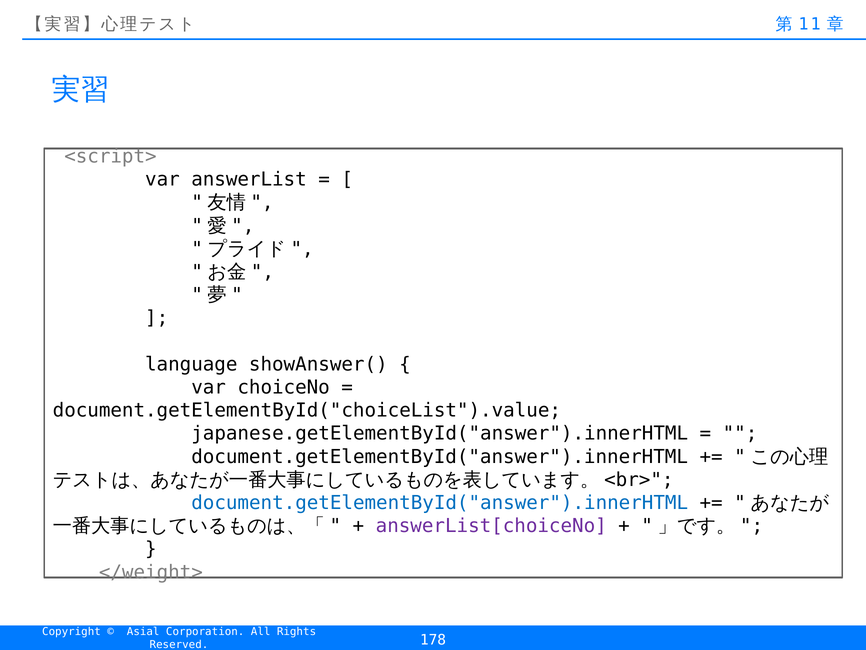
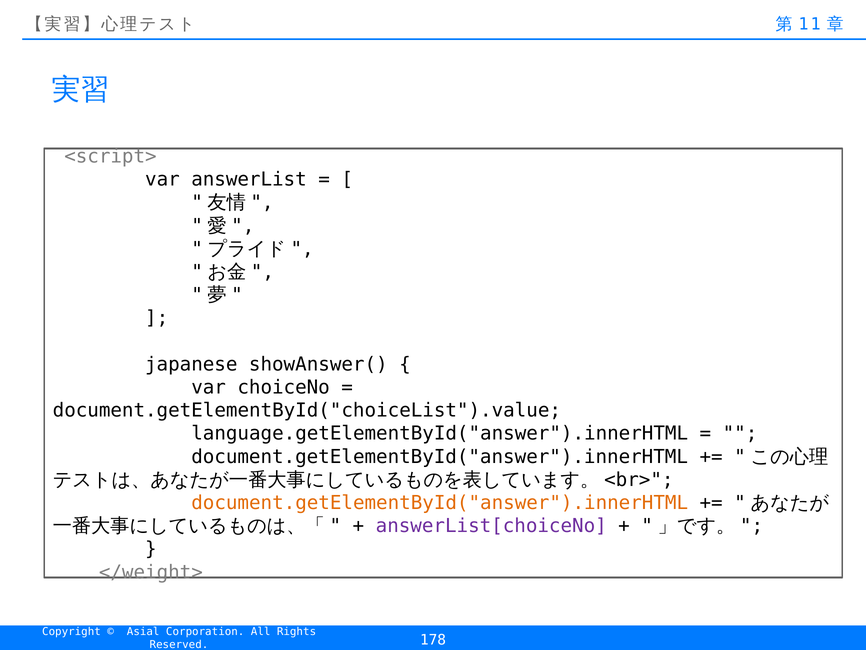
language: language -> japanese (191, 364)
japanese.getElementById("answer").innerHTML: japanese.getElementById("answer").innerHTML -> language.getElementById("answer").innerHTML (440, 433)
document.getElementById("answer").innerHTML colour: blue -> orange (440, 503)
